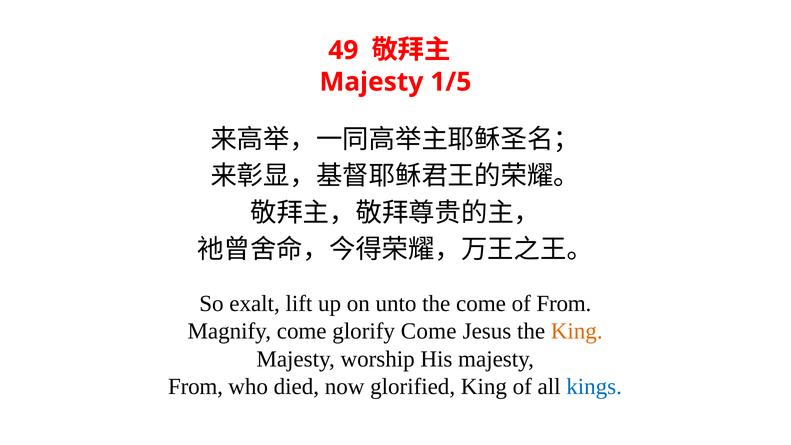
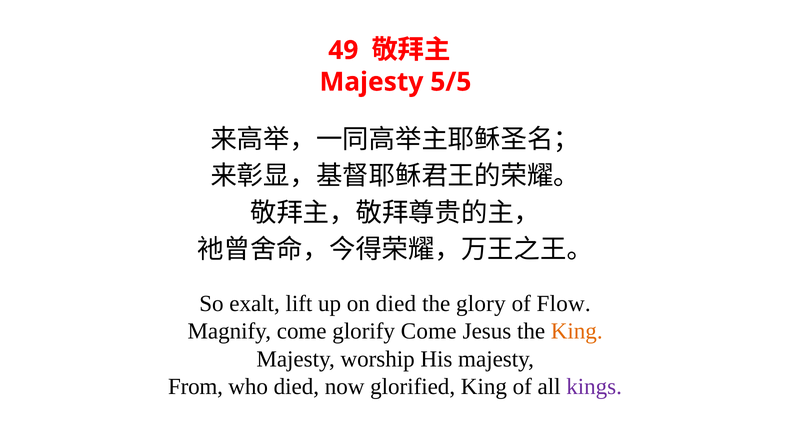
1/5: 1/5 -> 5/5 (451, 82)
on unto: unto -> died (396, 304)
the come: come -> glory (481, 304)
of From: From -> Flow (564, 304)
kings colour: blue -> purple (594, 387)
